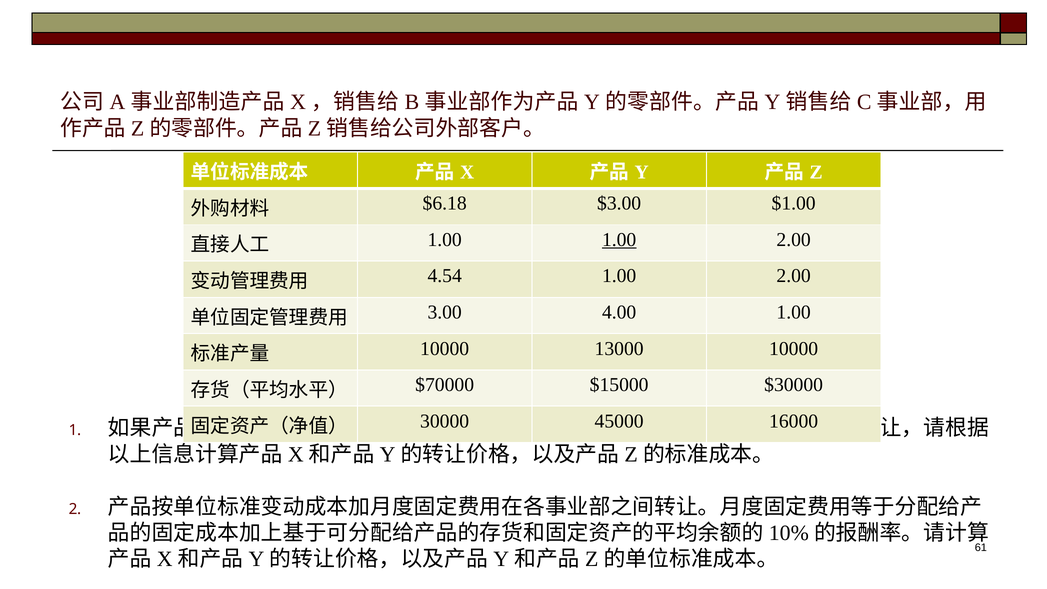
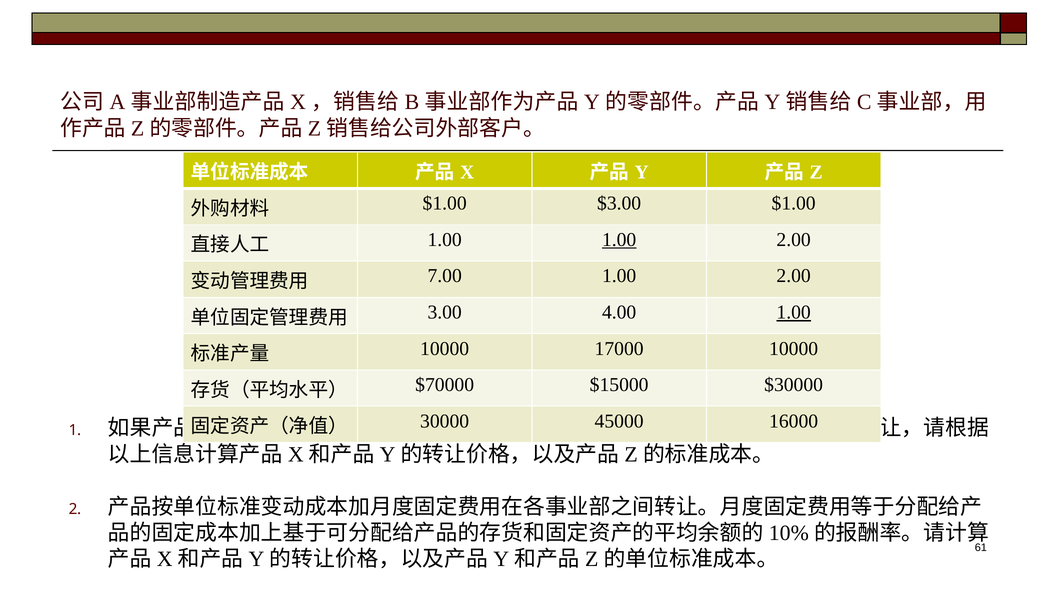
$6.18: $6.18 -> $1.00 (445, 203)
4.54: 4.54 -> 7.00 (445, 276)
1.00 underline: none -> present (794, 312)
13000: 13000 -> 17000 (619, 349)
